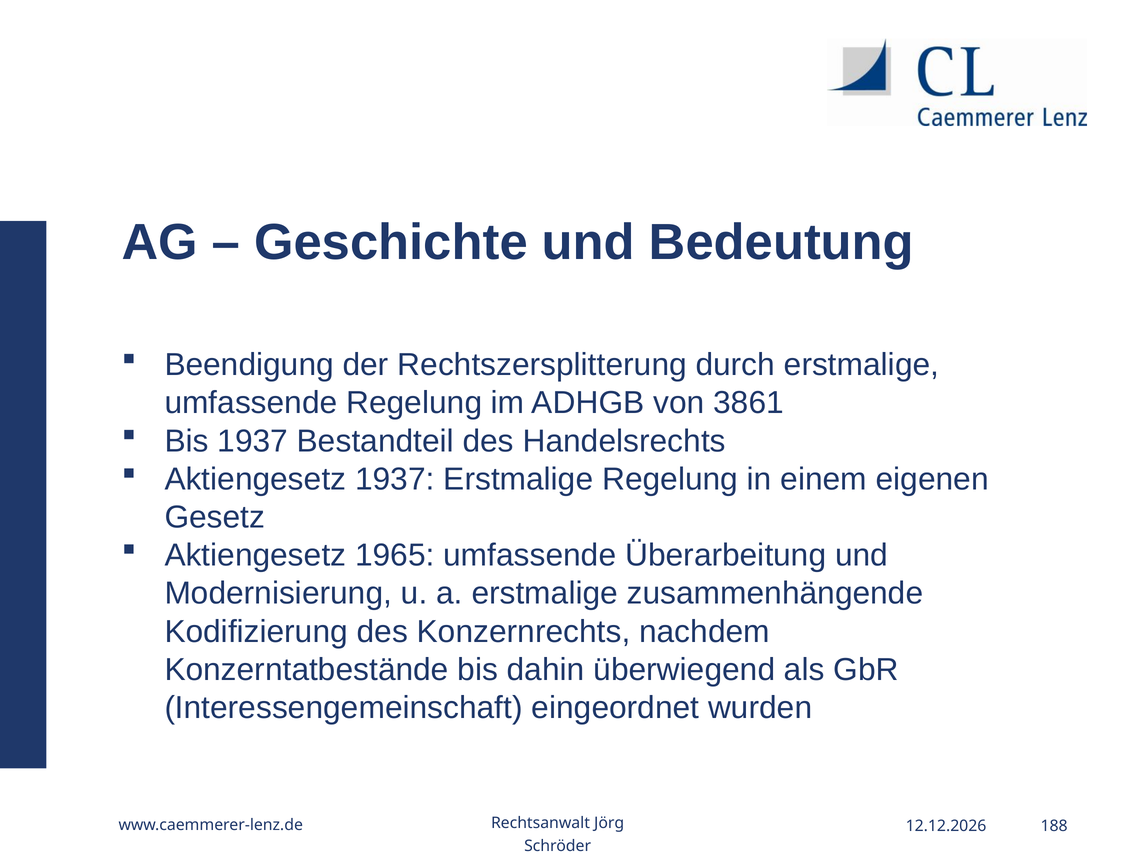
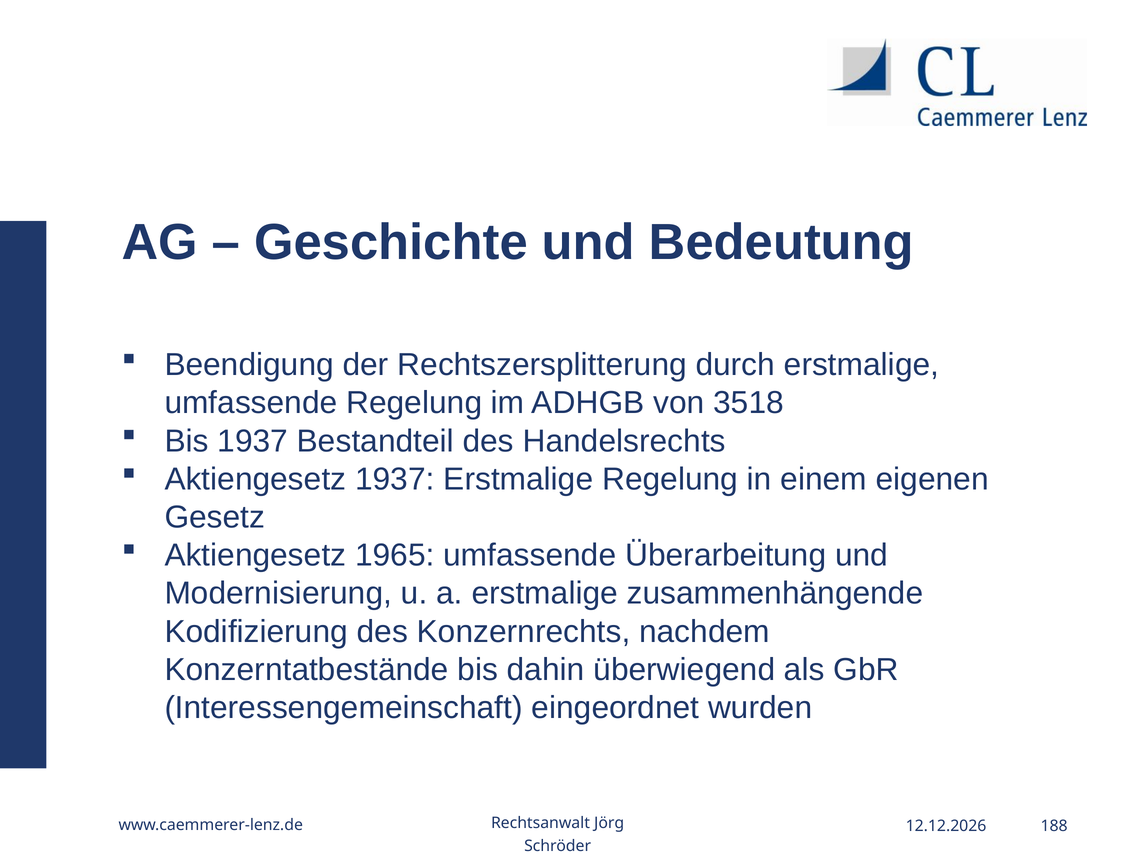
3861: 3861 -> 3518 (749, 403)
